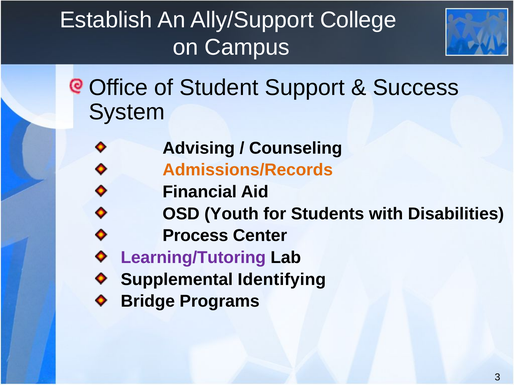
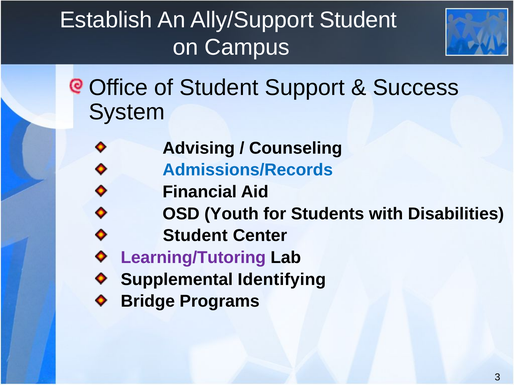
Ally/Support College: College -> Student (358, 20)
Admissions/Records colour: orange -> blue (248, 170)
Process: Process -> Student (195, 236)
